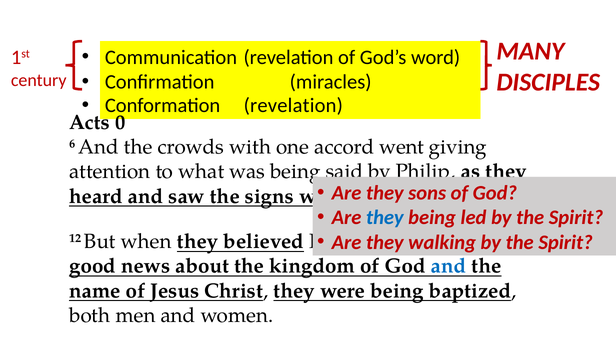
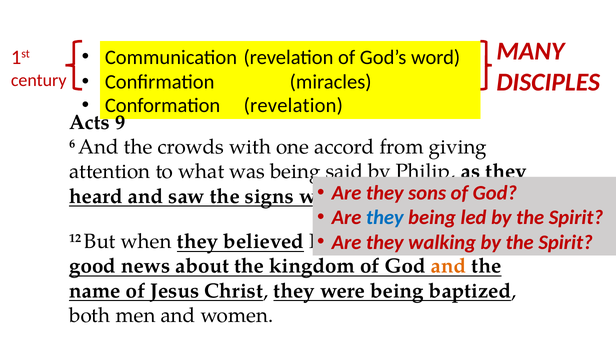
0: 0 -> 9 (120, 122)
went: went -> from (402, 147)
and colour: blue -> orange (449, 266)
